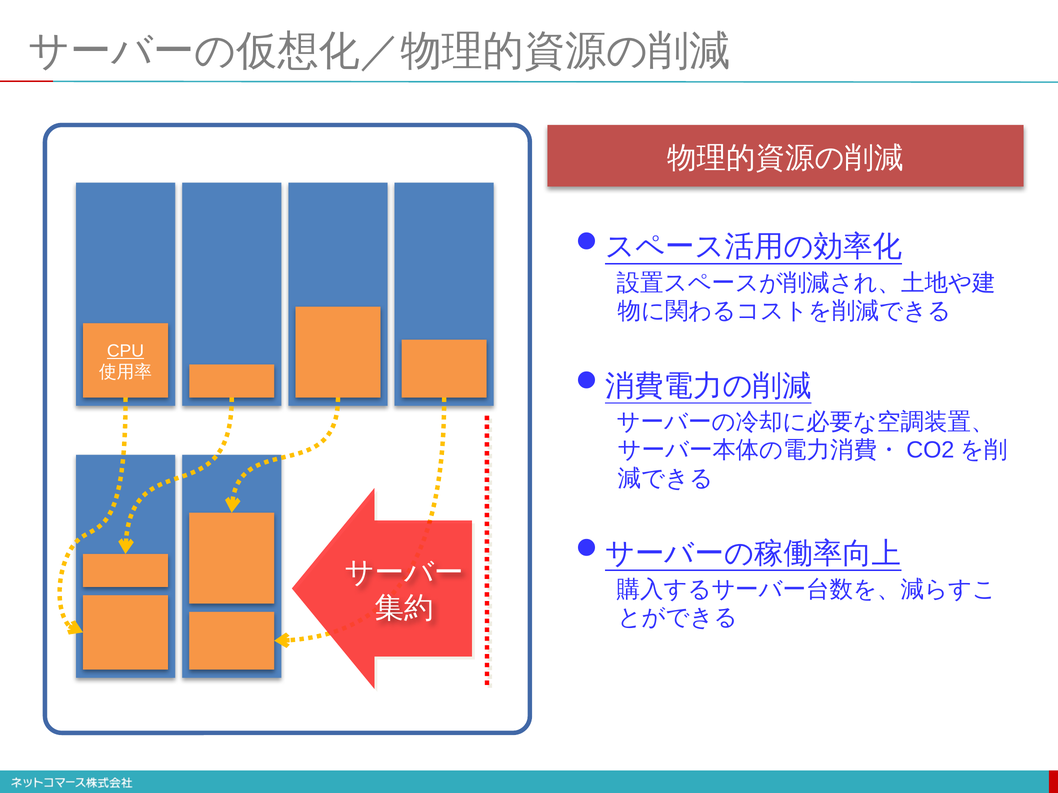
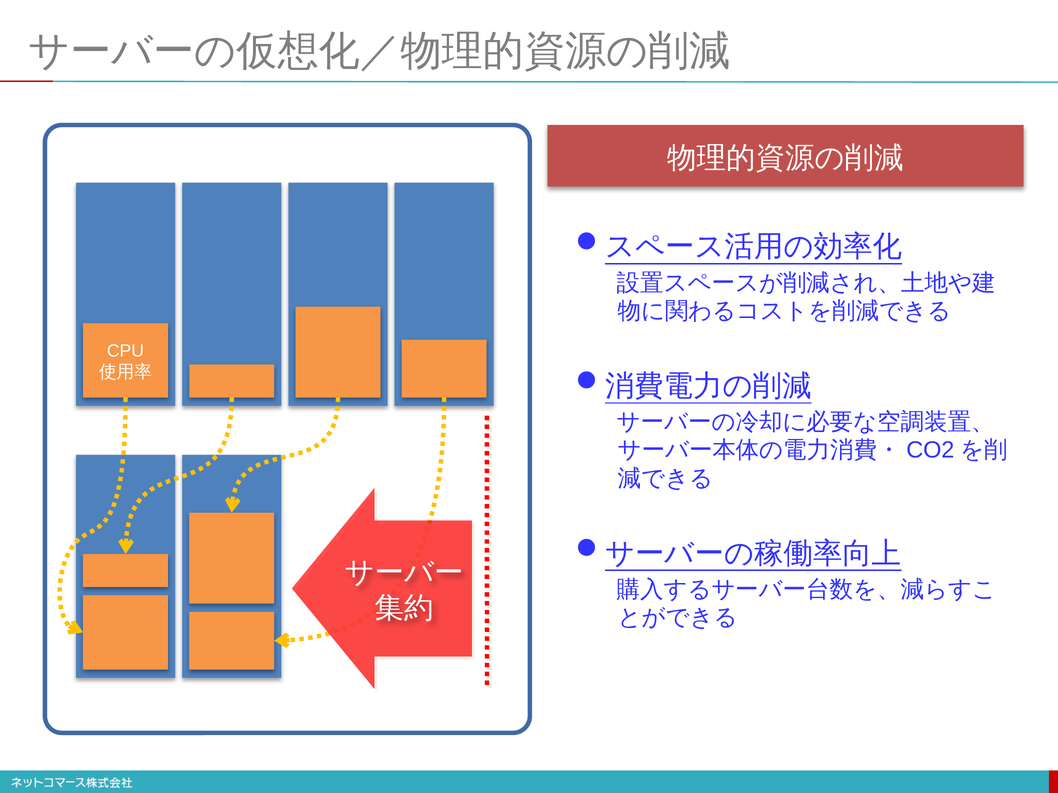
CPU underline: present -> none (125, 351)
